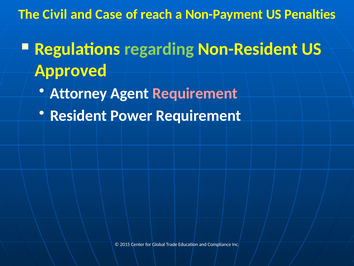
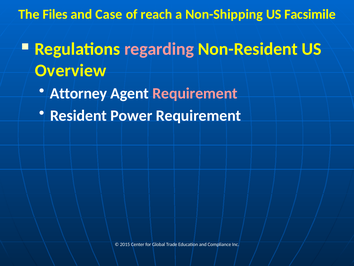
Civil: Civil -> Files (55, 14)
Non-Payment: Non-Payment -> Non-Shipping (224, 14)
Penalties: Penalties -> Facsimile (310, 14)
regarding colour: light green -> pink (159, 49)
Approved: Approved -> Overview (71, 70)
